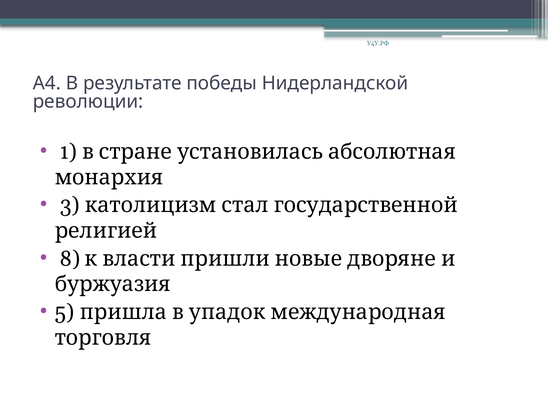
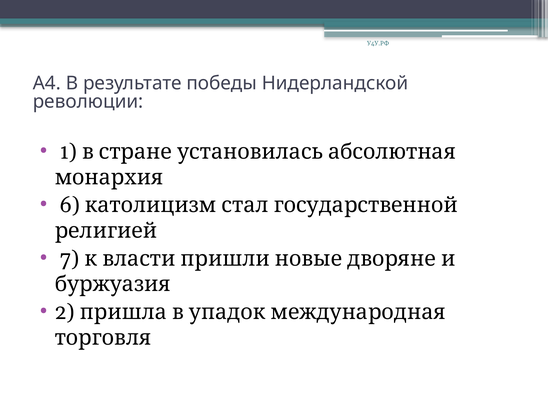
3: 3 -> 6 (70, 205)
8: 8 -> 7 (70, 259)
5: 5 -> 2 (65, 312)
